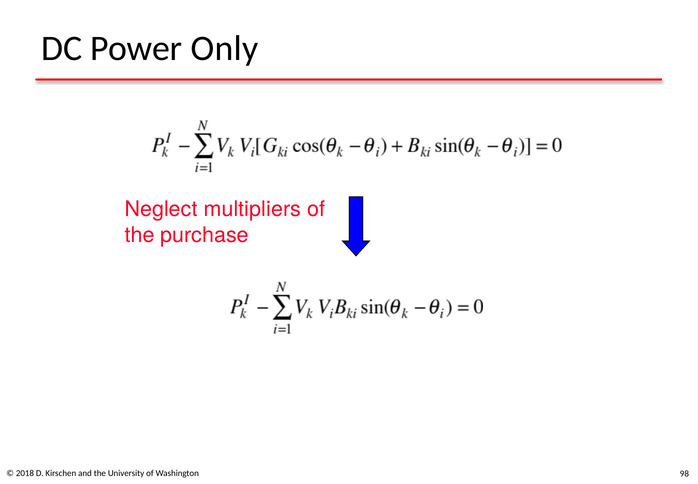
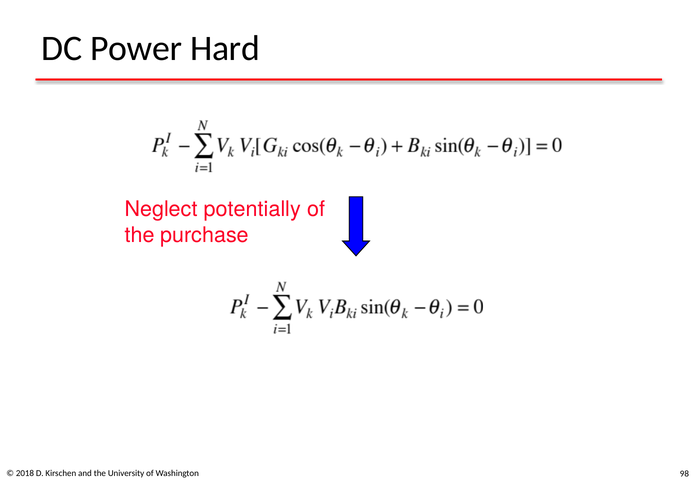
Only: Only -> Hard (225, 48)
multipliers: multipliers -> potentially (252, 209)
